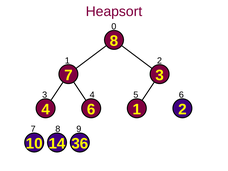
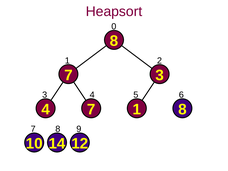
4 6: 6 -> 7 (91, 109)
1 2: 2 -> 8 (182, 109)
36: 36 -> 12 (80, 144)
